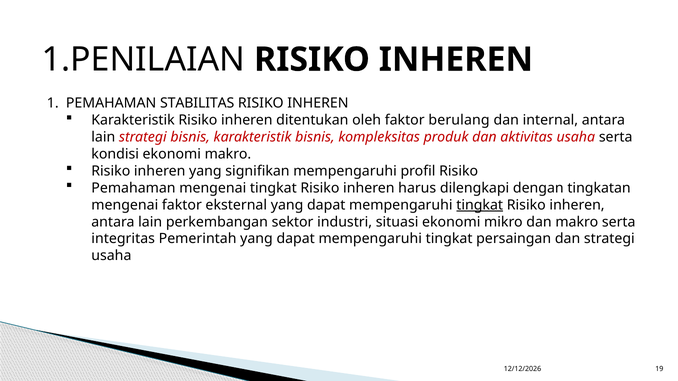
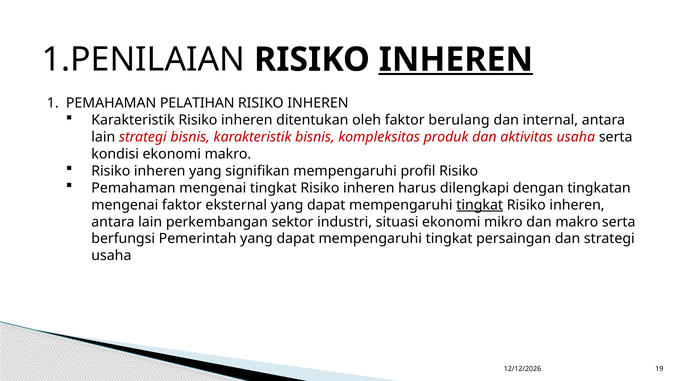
INHEREN underline: none -> present (456, 60)
STABILITAS: STABILITAS -> PELATIHAN (197, 103)
integritas: integritas -> berfungsi (123, 239)
